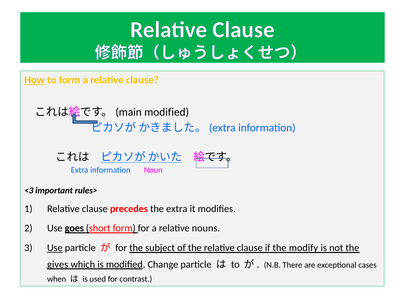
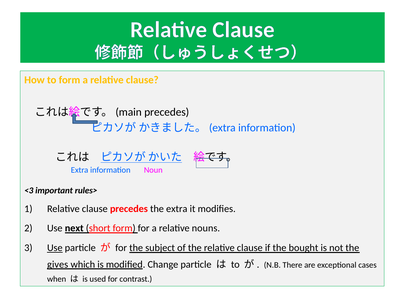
How underline: present -> none (35, 80)
modified: modified -> precedes (167, 112)
goes: goes -> next (74, 228)
modify: modify -> bought (304, 248)
